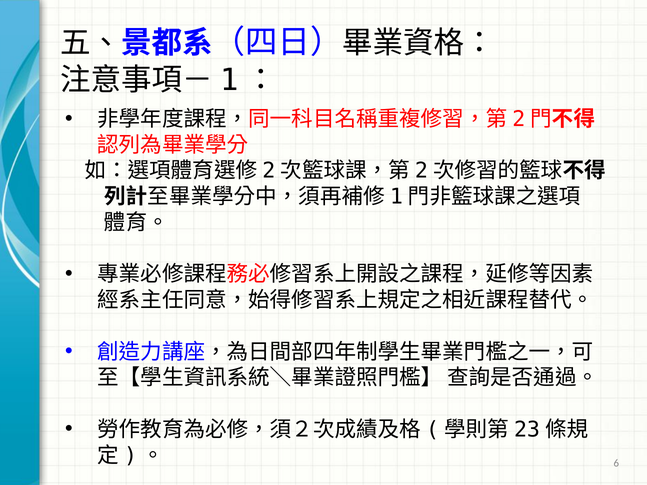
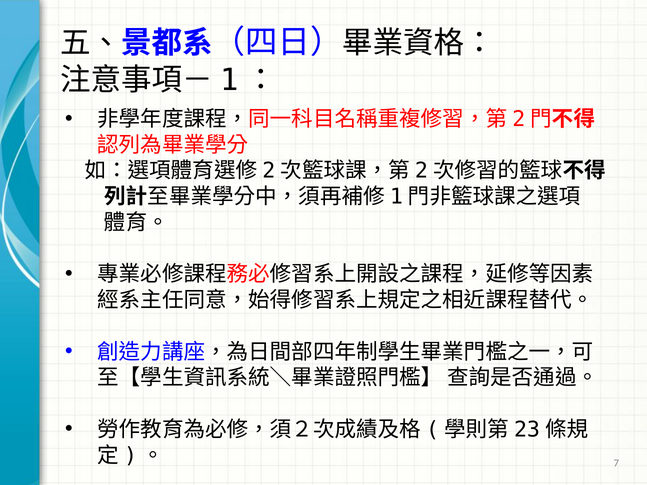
6: 6 -> 7 (616, 463)
